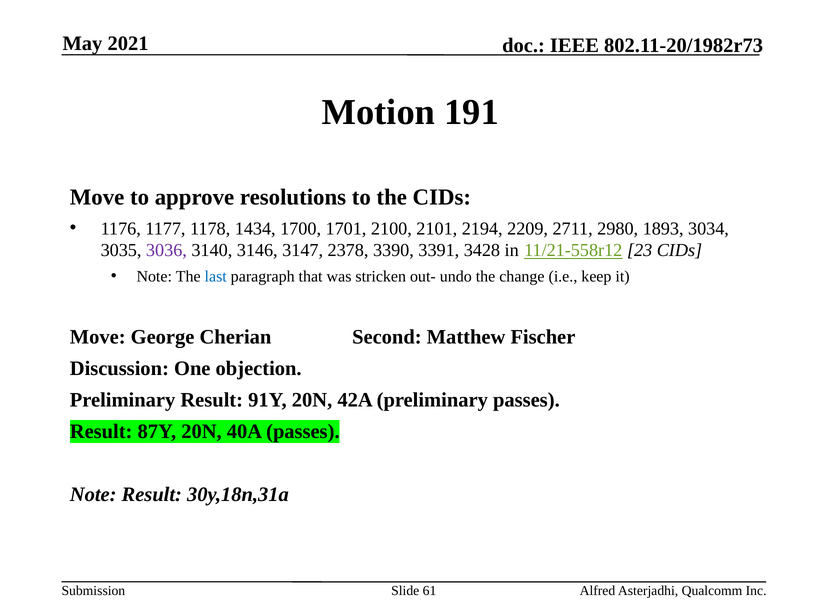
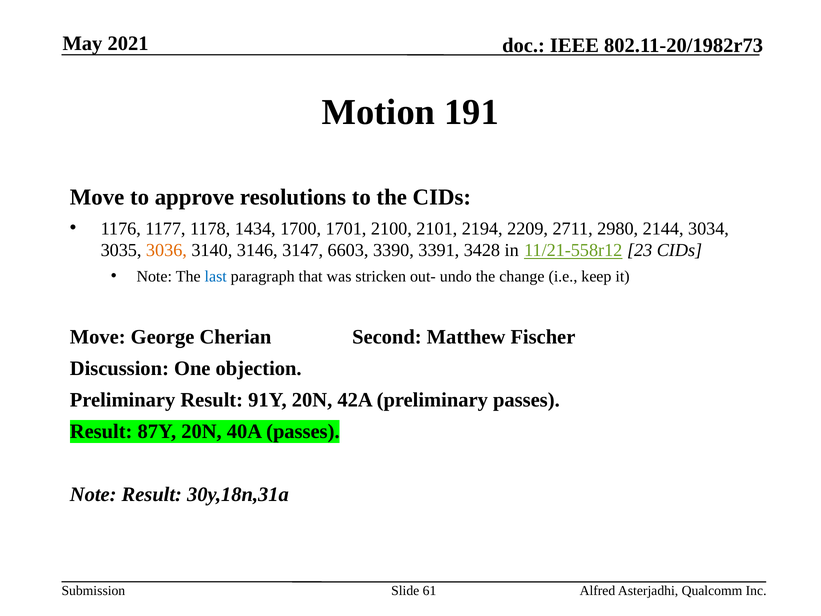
1893: 1893 -> 2144 (663, 228)
3036 colour: purple -> orange (166, 250)
2378: 2378 -> 6603 (348, 250)
